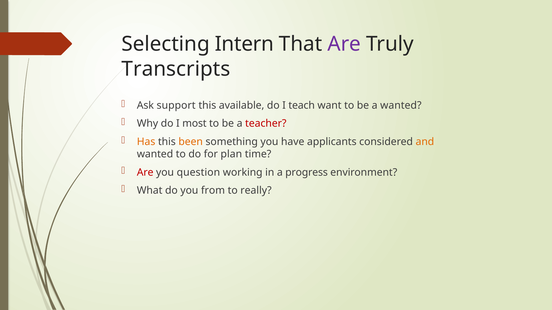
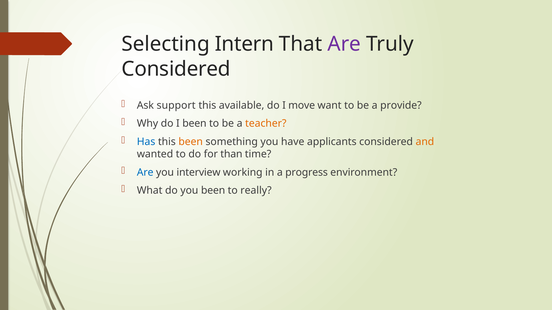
Transcripts: Transcripts -> Considered (176, 69)
teach: teach -> move (302, 106)
a wanted: wanted -> provide (401, 106)
I most: most -> been (194, 124)
teacher colour: red -> orange (266, 124)
Has colour: orange -> blue (146, 142)
plan: plan -> than (231, 154)
Are colour: red -> blue (145, 173)
question: question -> interview (199, 173)
you from: from -> been (213, 191)
